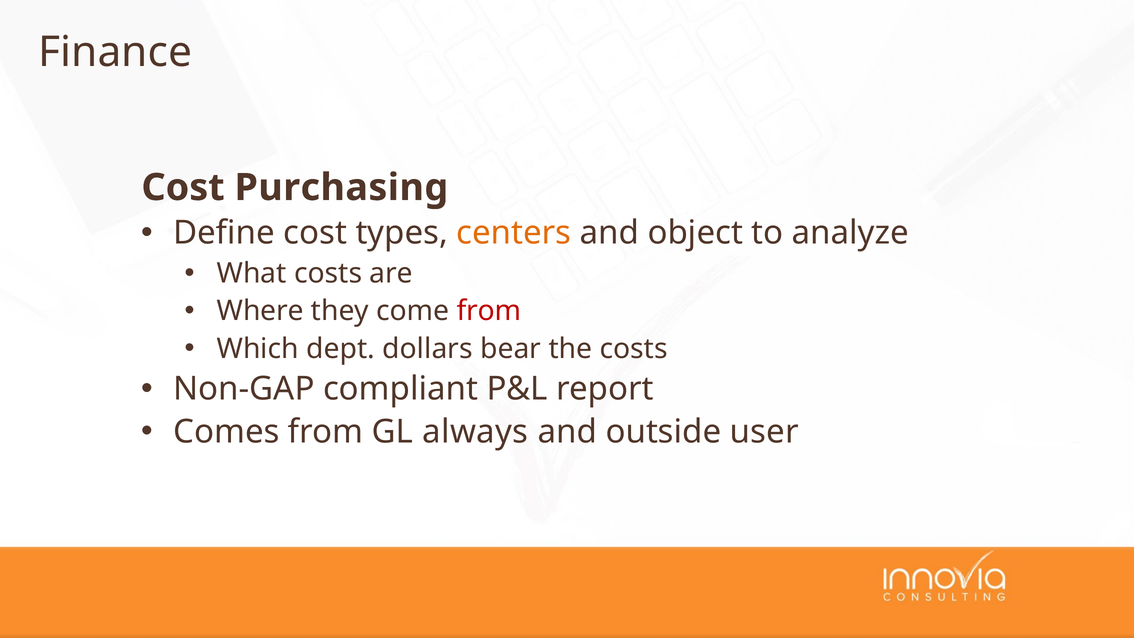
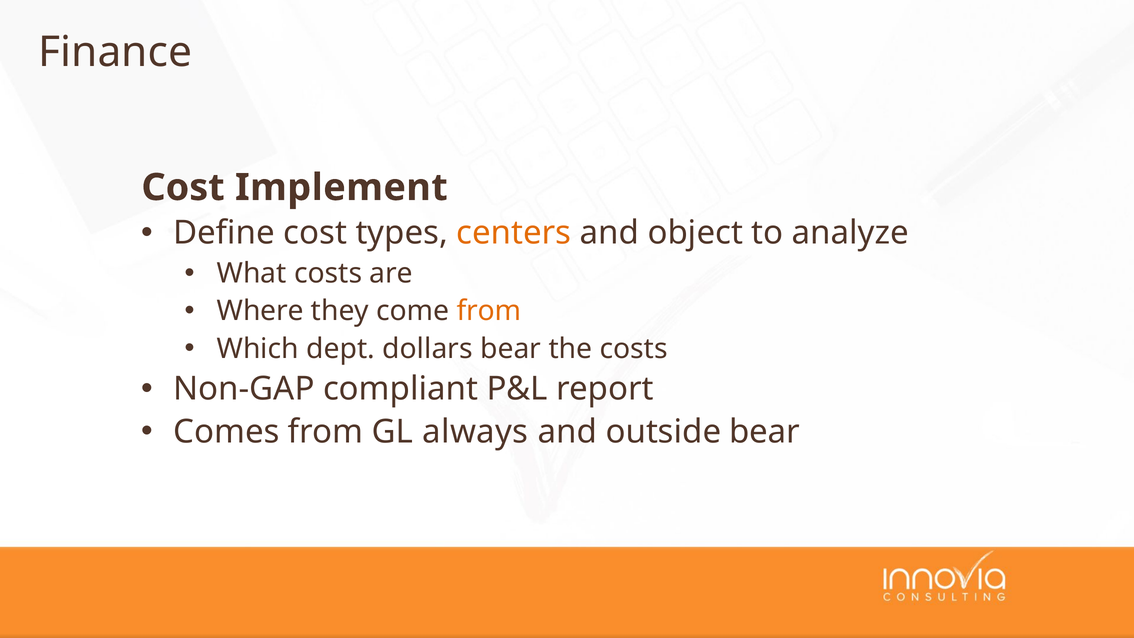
Purchasing: Purchasing -> Implement (341, 188)
from colour: red -> orange (489, 311)
outside user: user -> bear (765, 432)
